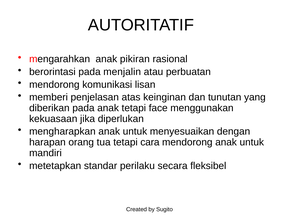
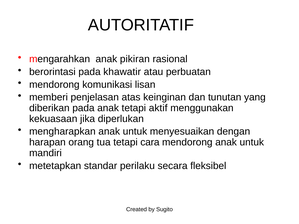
menjalin: menjalin -> khawatir (122, 72)
face: face -> aktif (158, 108)
